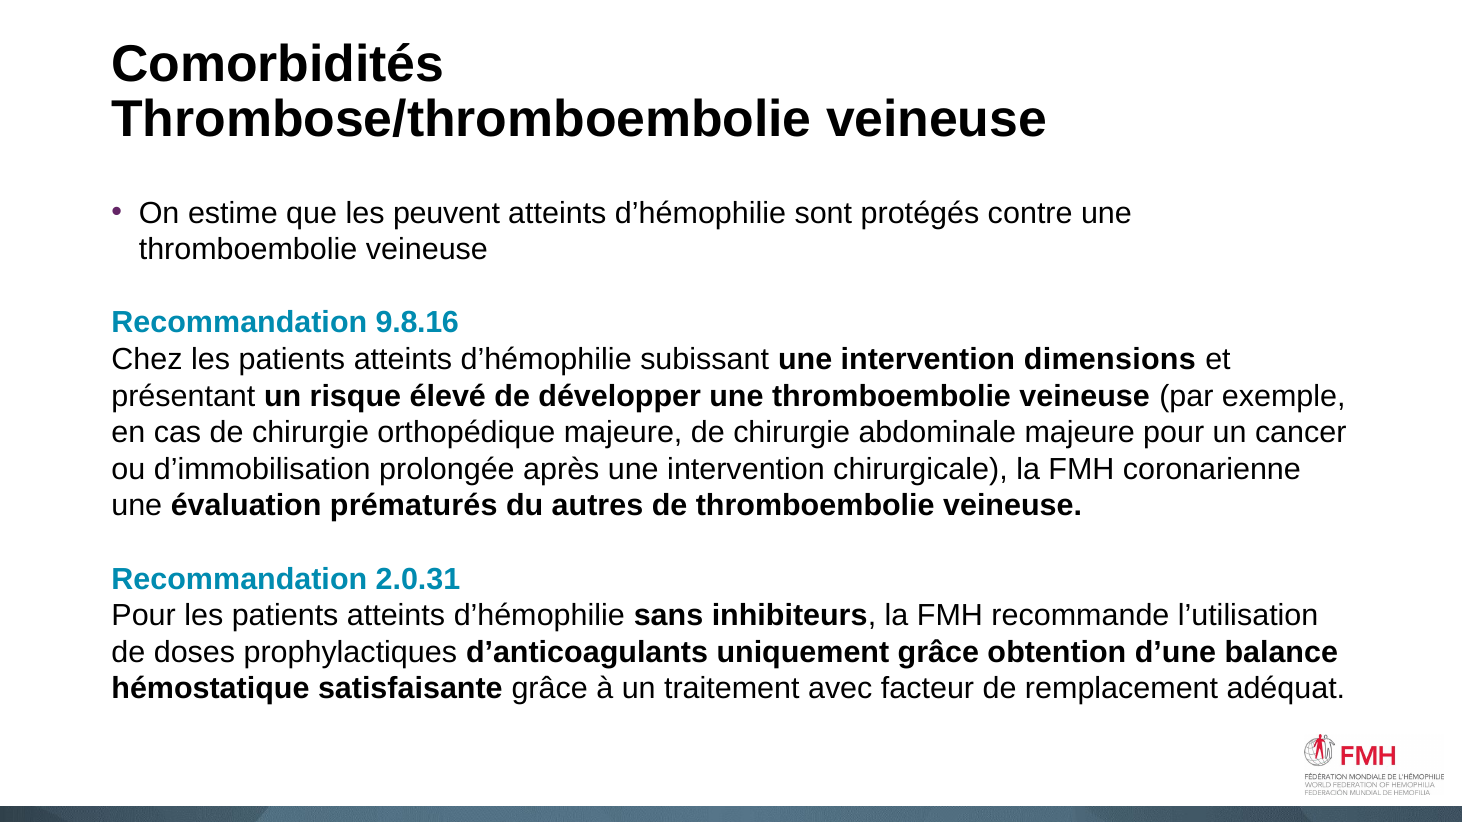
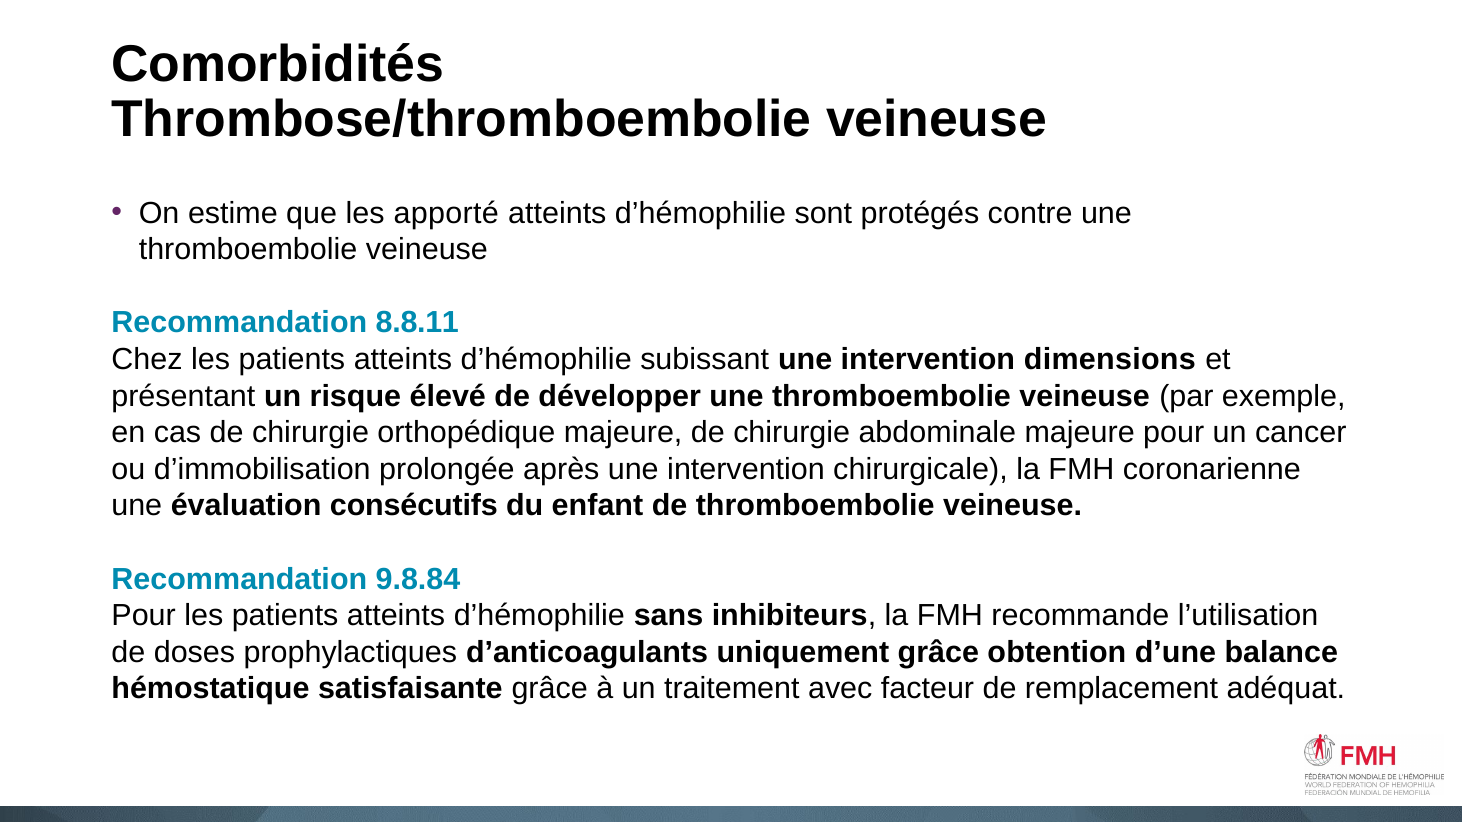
peuvent: peuvent -> apporté (446, 213)
9.8.16: 9.8.16 -> 8.8.11 (417, 323)
prématurés: prématurés -> consécutifs (414, 506)
autres: autres -> enfant (598, 506)
2.0.31: 2.0.31 -> 9.8.84 (418, 579)
